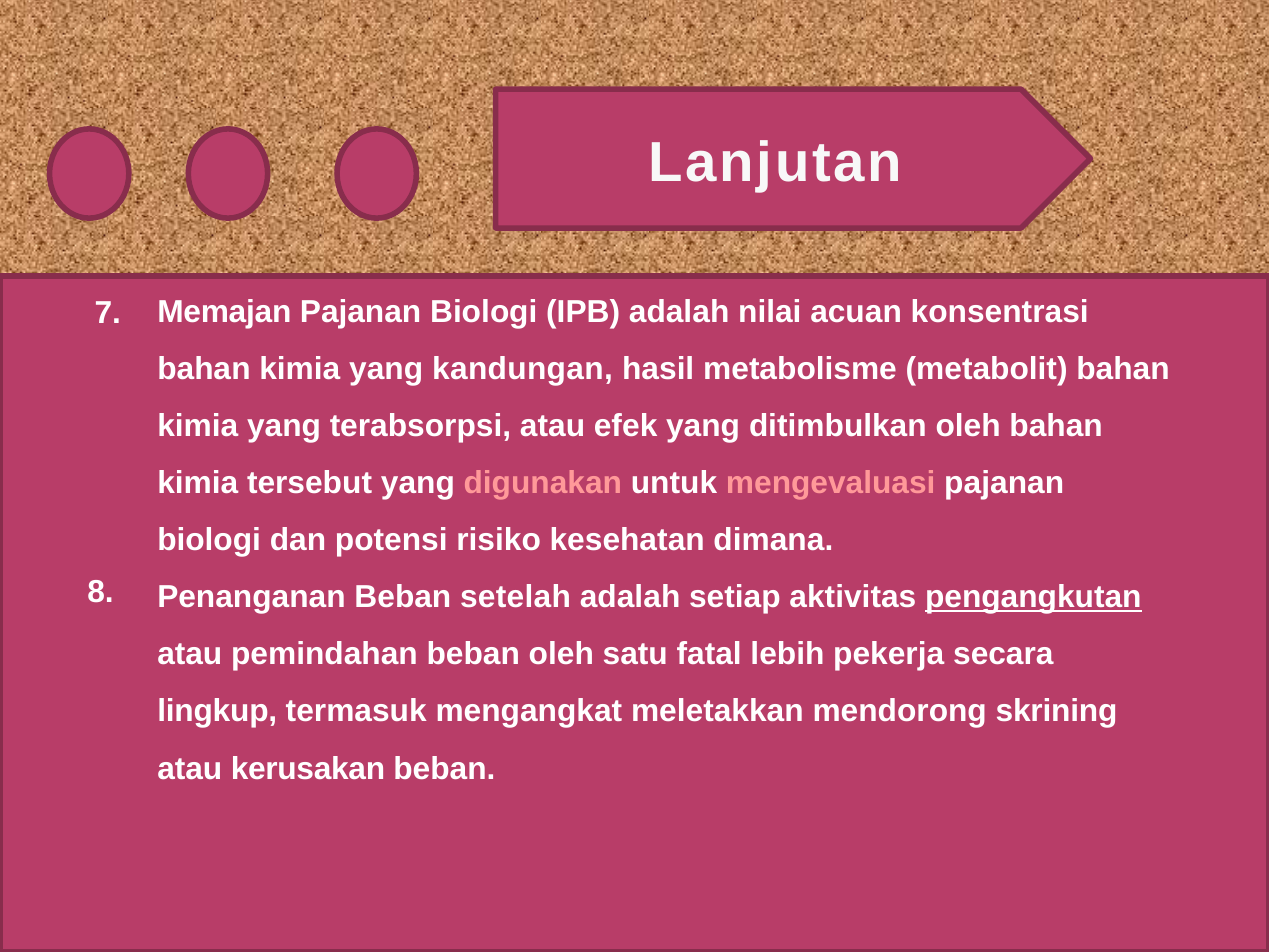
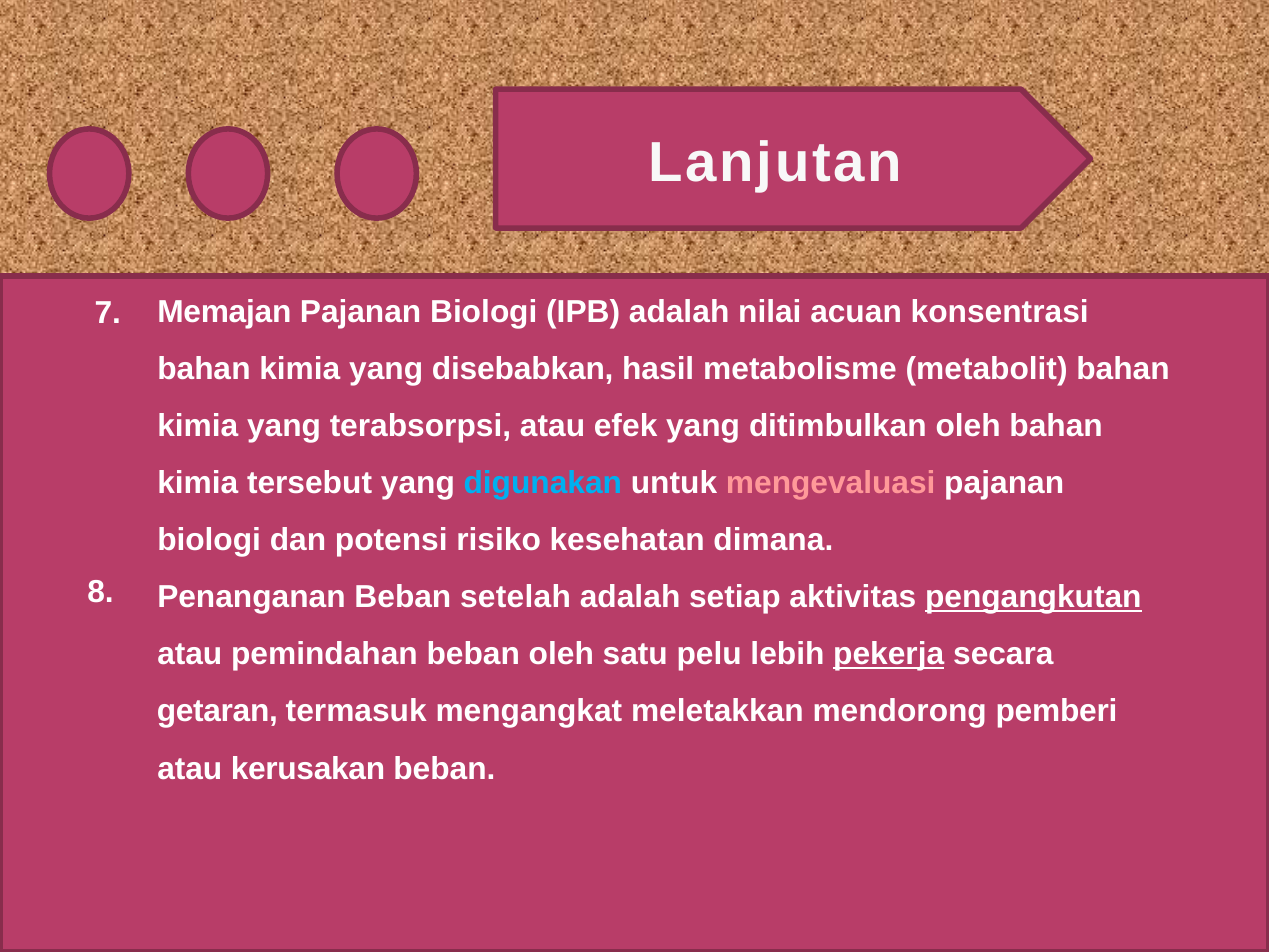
kandungan: kandungan -> disebabkan (523, 369)
digunakan colour: pink -> light blue (543, 483)
fatal: fatal -> pelu (709, 654)
pekerja underline: none -> present (889, 654)
lingkup: lingkup -> getaran (217, 711)
skrining: skrining -> pemberi (1056, 711)
